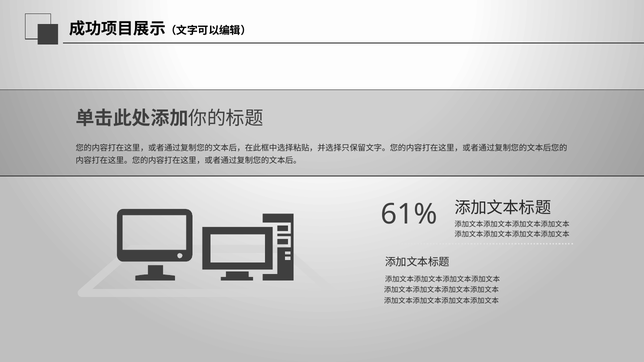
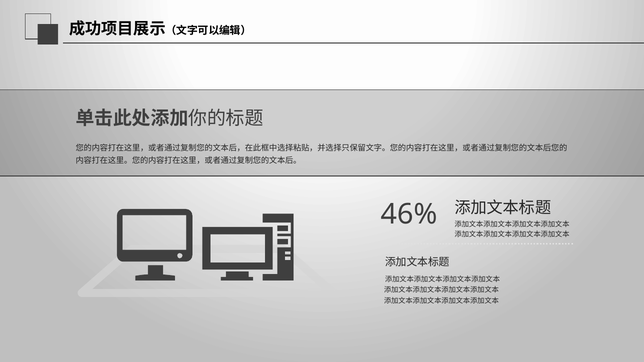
61%: 61% -> 46% (409, 215)
